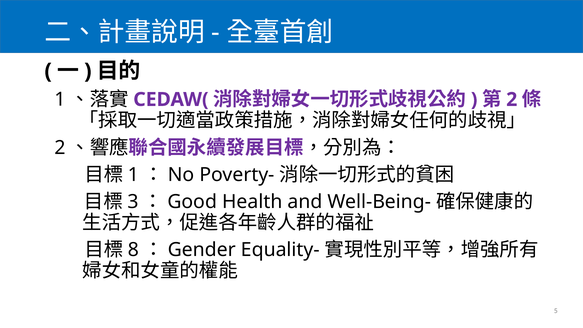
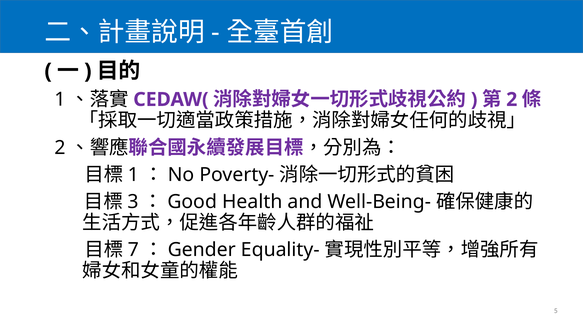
8: 8 -> 7 (134, 250)
